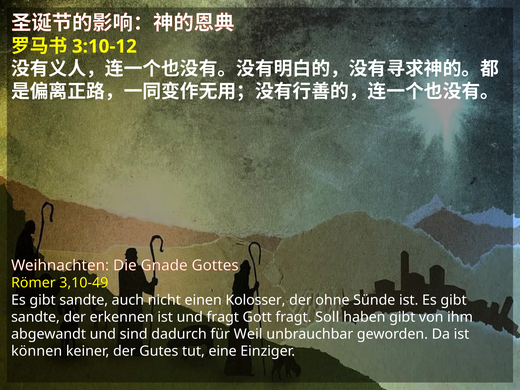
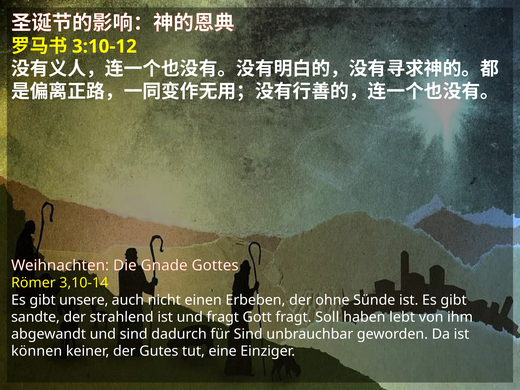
3,10-49: 3,10-49 -> 3,10-14 (84, 283)
sandte: sandte -> unsere (84, 300)
Kolosser: Kolosser -> Erbeben (255, 300)
erkennen: erkennen -> strahlend (122, 317)
haben gibt: gibt -> lebt (402, 317)
für Weil: Weil -> Sind (248, 334)
